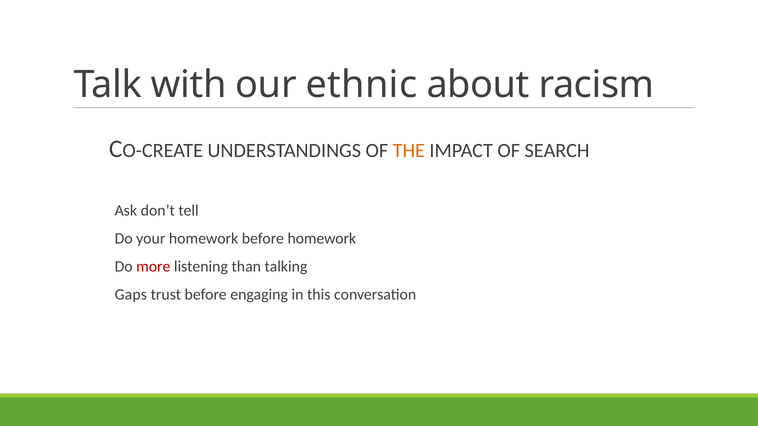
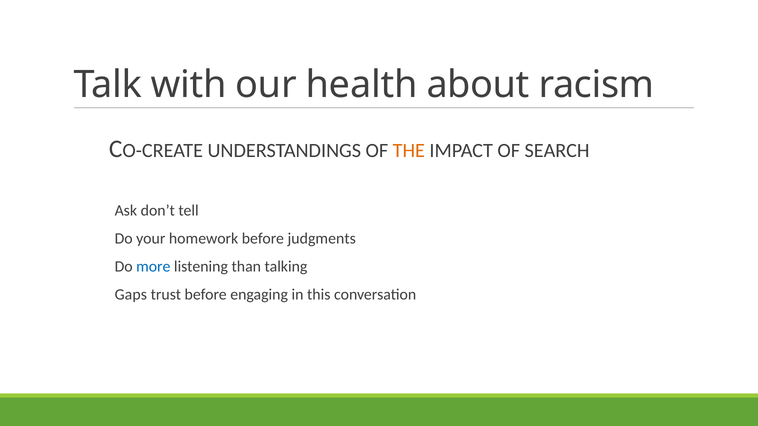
ethnic: ethnic -> health (362, 85)
before homework: homework -> judgments (322, 239)
more colour: red -> blue (153, 267)
